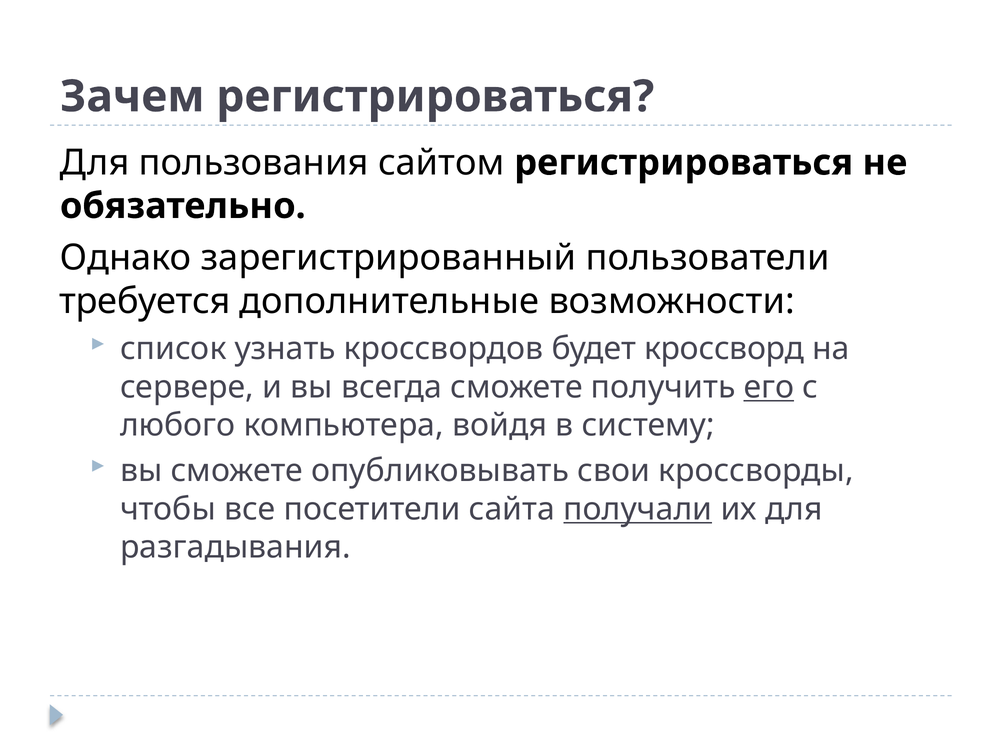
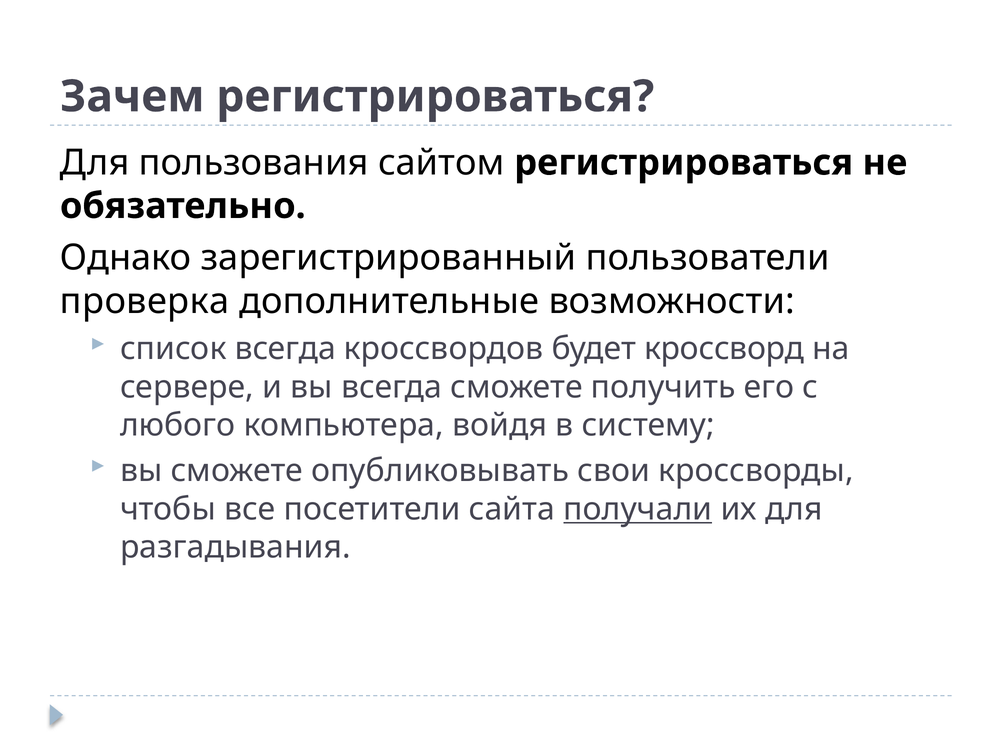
требуется: требуется -> проверка (145, 301)
список узнать: узнать -> всегда (285, 349)
его underline: present -> none (769, 387)
